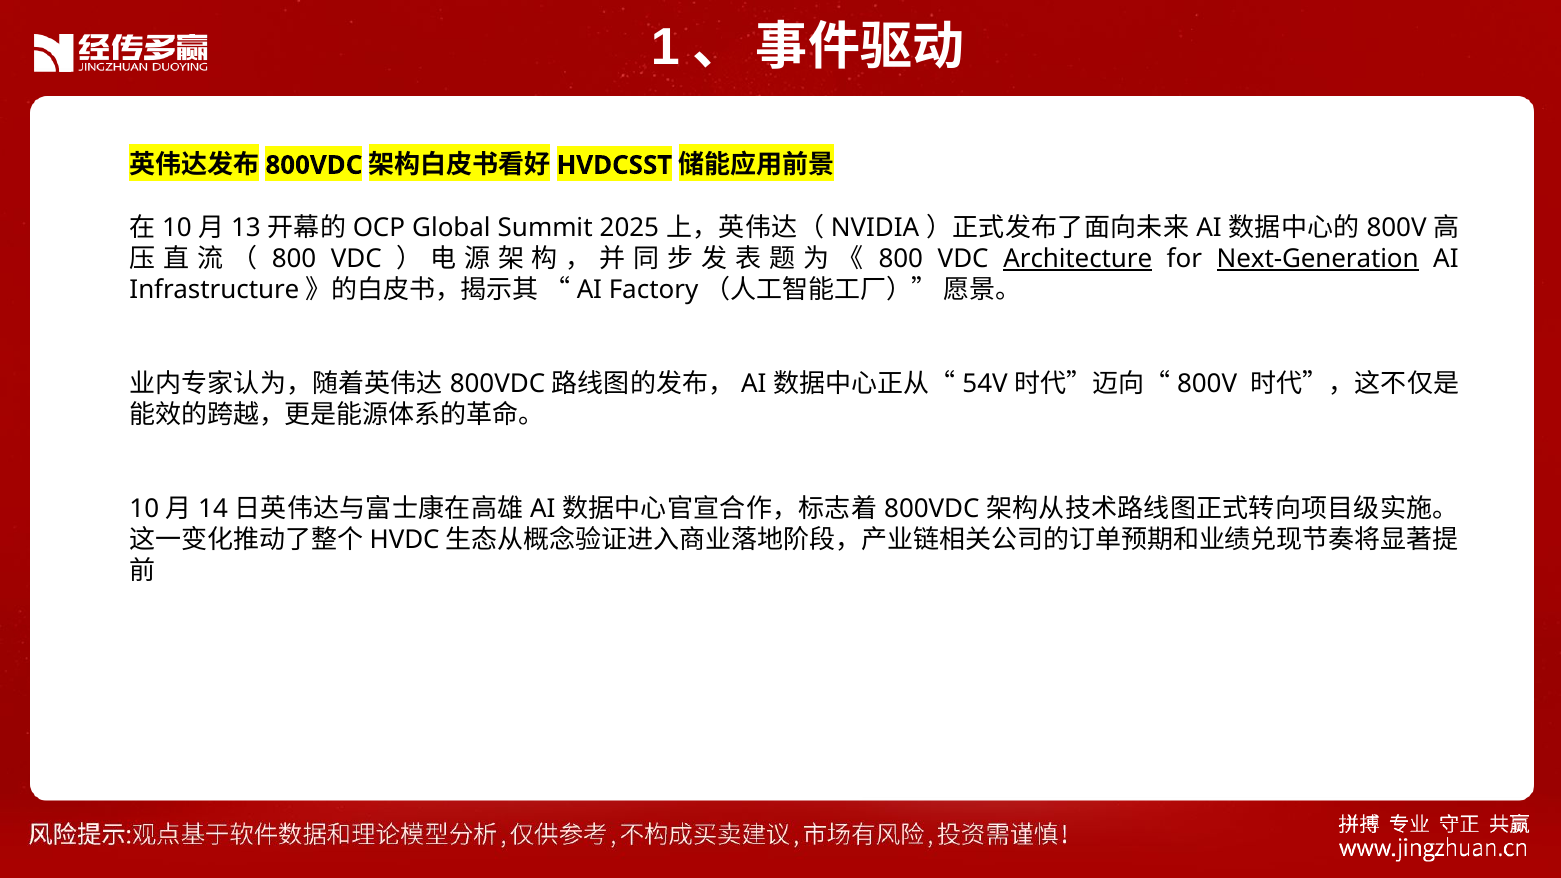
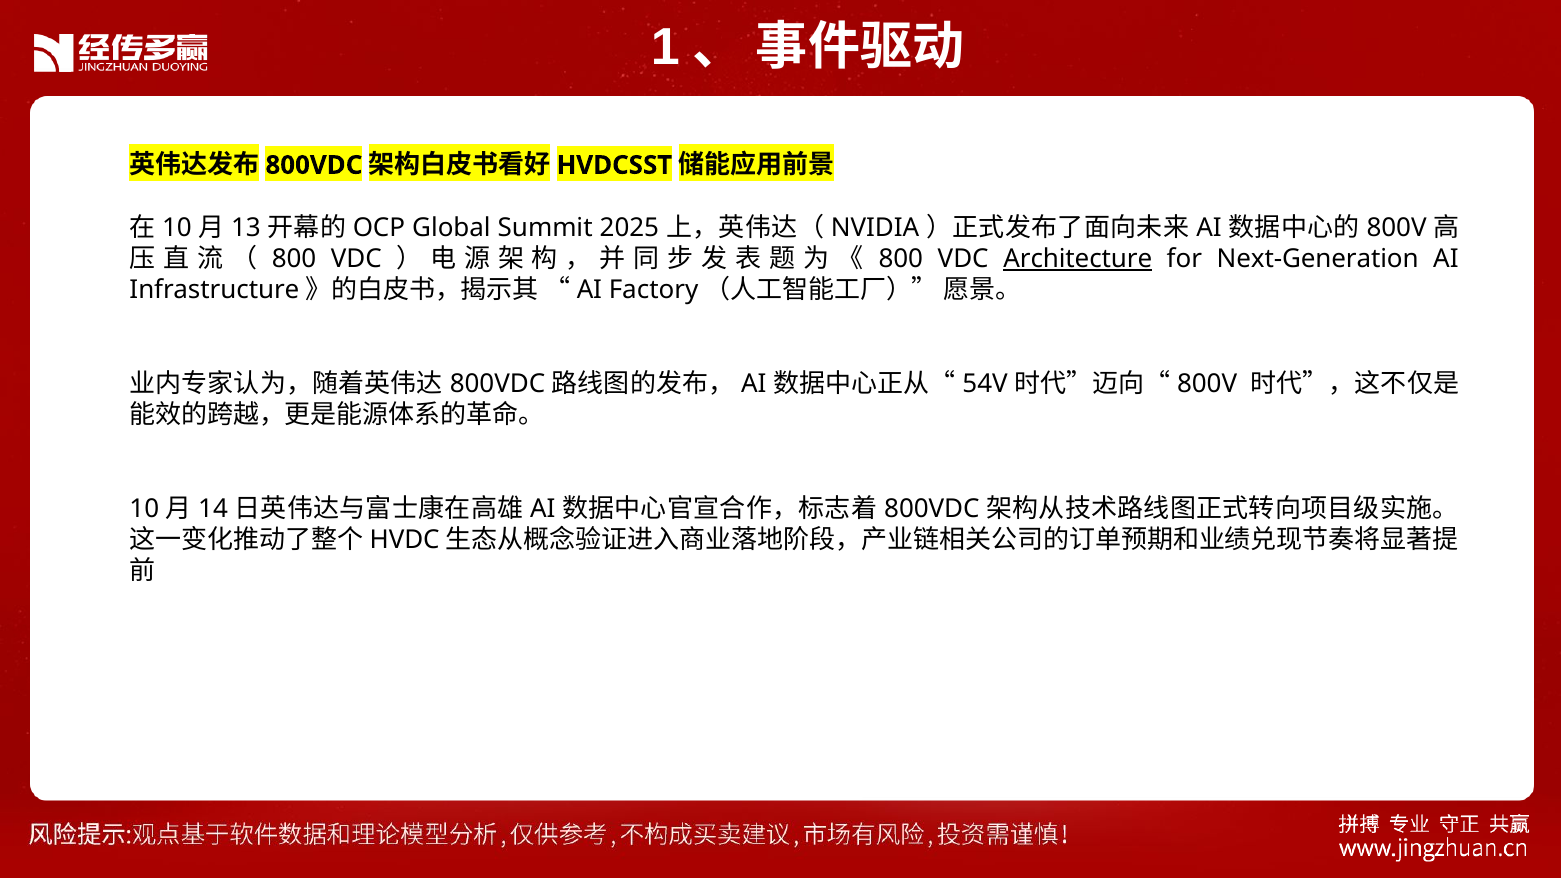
Next-Generation underline: present -> none (1318, 259)
